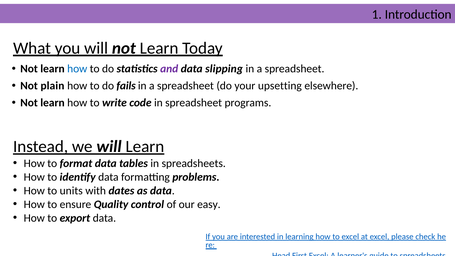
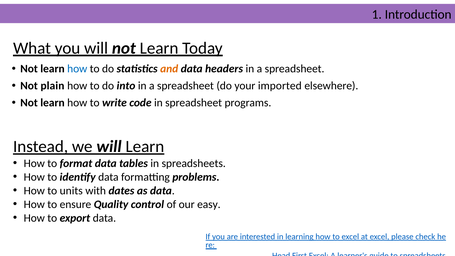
and colour: purple -> orange (169, 69)
slipping: slipping -> headers (224, 69)
fails: fails -> into (126, 86)
upsetting: upsetting -> imported (280, 86)
